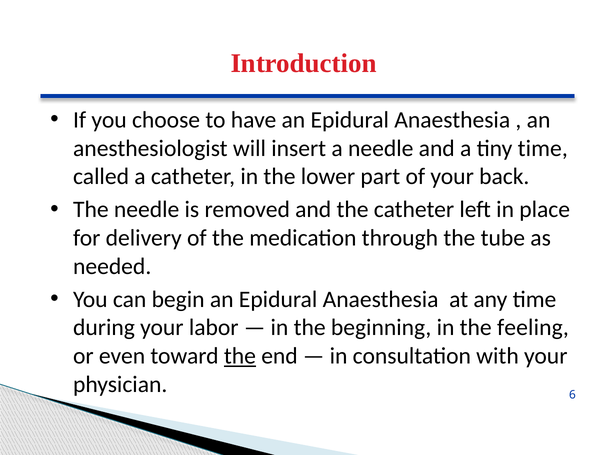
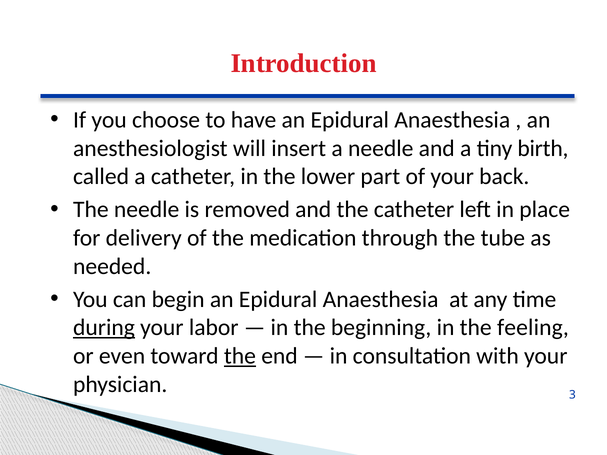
tiny time: time -> birth (543, 148)
during underline: none -> present (104, 328)
6: 6 -> 3 (572, 395)
